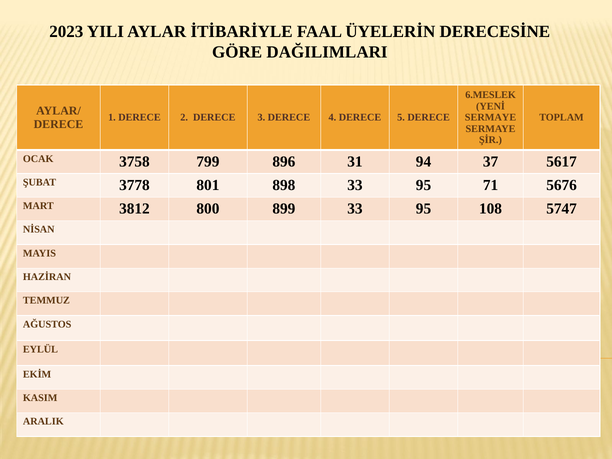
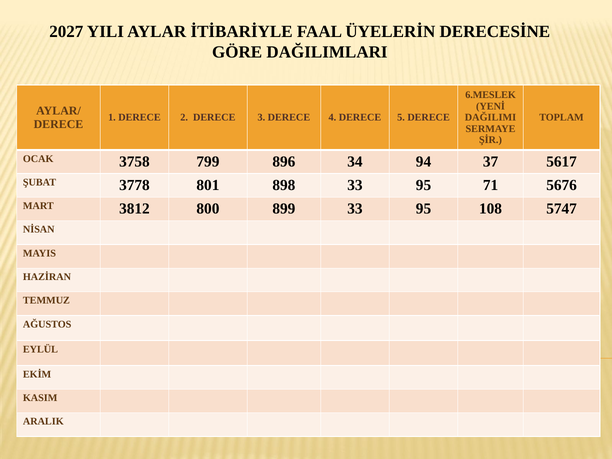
2023: 2023 -> 2027 (66, 32)
SERMAYE: SERMAYE -> DAĞILIMI (490, 117)
31: 31 -> 34 (355, 162)
